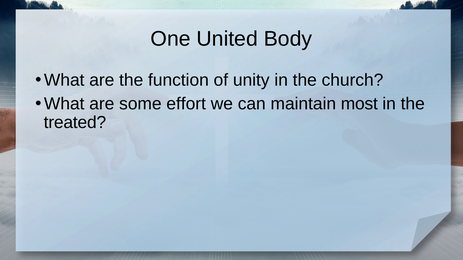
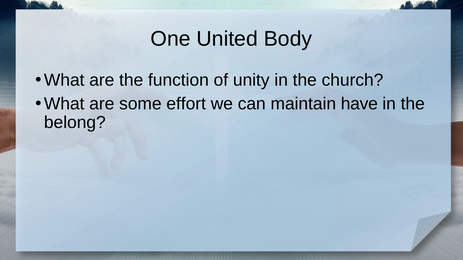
most: most -> have (359, 104)
treated: treated -> belong (75, 123)
